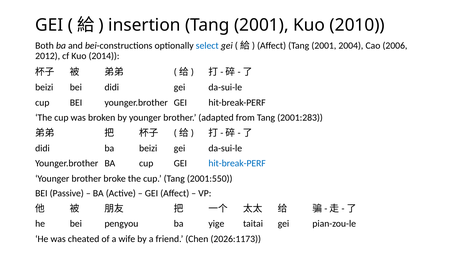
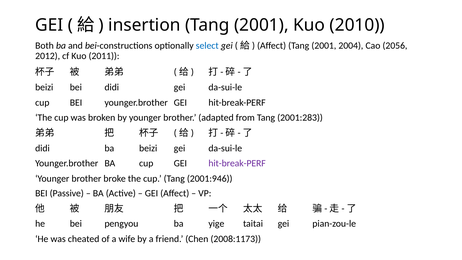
2006: 2006 -> 2056 (395, 46)
2014: 2014 -> 2011 (104, 56)
hit-break-PERF colour: blue -> purple (237, 163)
2001:550: 2001:550 -> 2001:946 (210, 179)
2026:1173: 2026:1173 -> 2008:1173 (236, 239)
